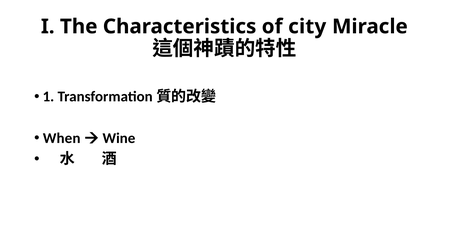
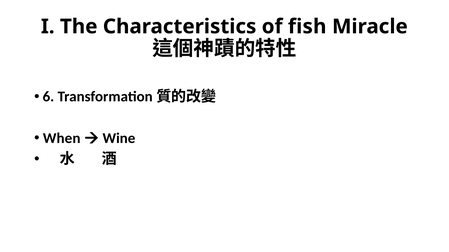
city: city -> fish (307, 27)
1: 1 -> 6 (48, 97)
